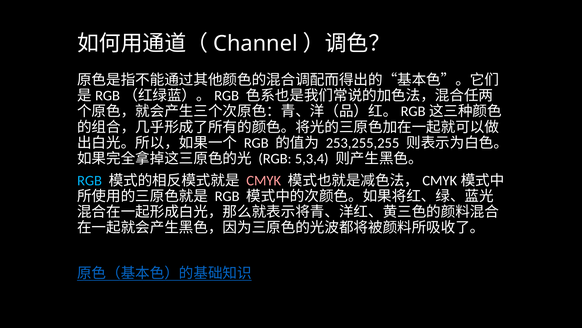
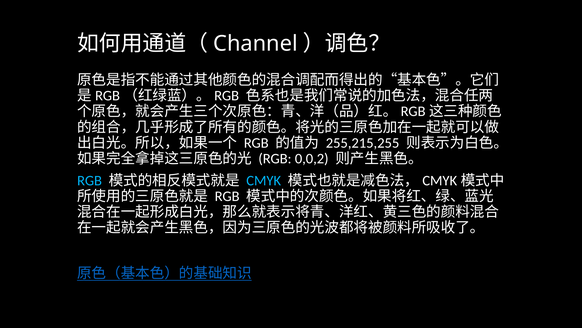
253,255,255: 253,255,255 -> 255,215,255 (363, 143)
5,3,4: 5,3,4 -> 0,0,2 (312, 158)
CMYK colour: pink -> light blue (264, 180)
